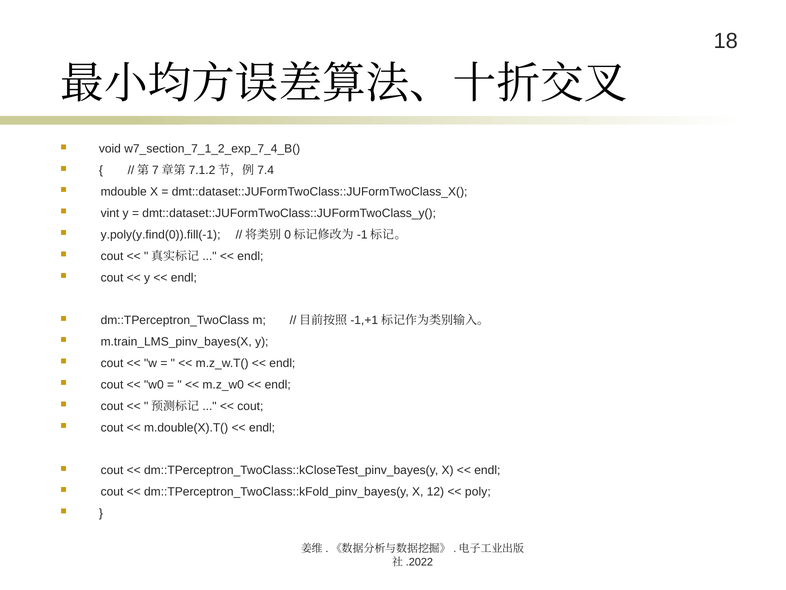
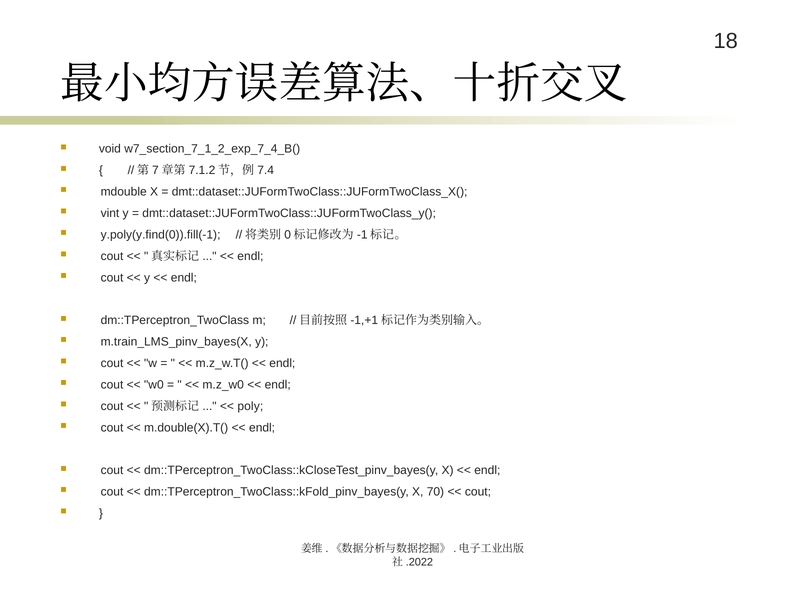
cout: cout -> poly (250, 406)
12: 12 -> 70 (435, 491)
poly: poly -> cout (478, 491)
